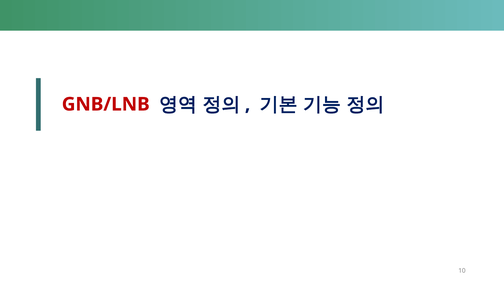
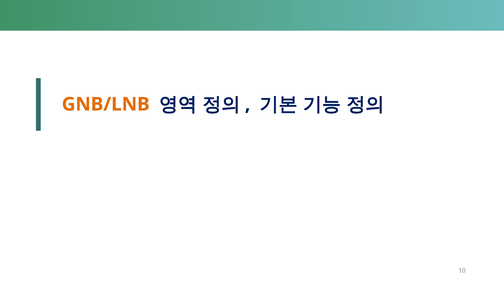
GNB/LNB colour: red -> orange (106, 104)
